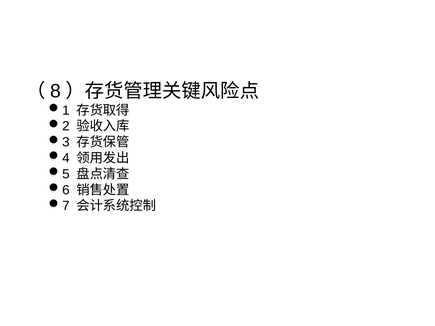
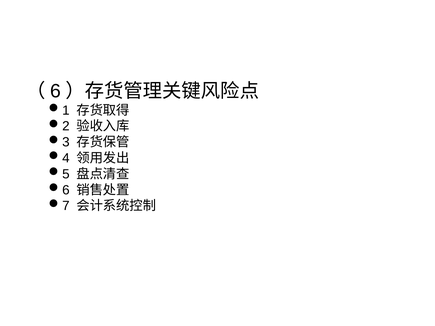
8: 8 -> 6 (55, 91)
